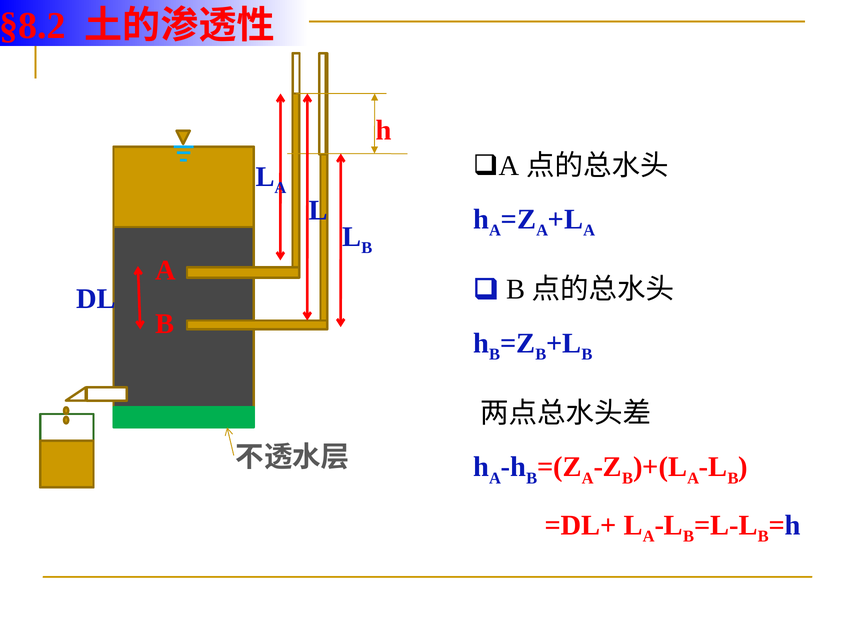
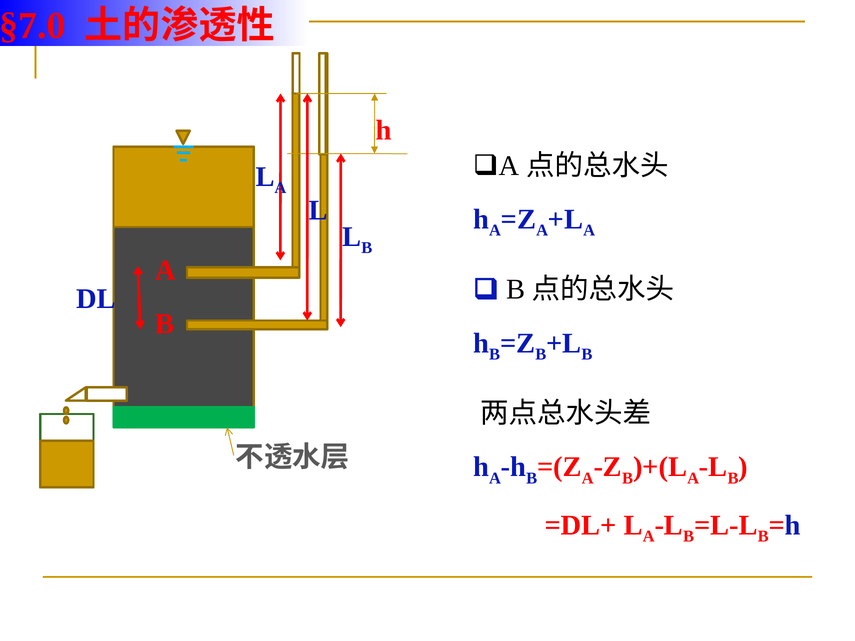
§8.2: §8.2 -> §7.0 (32, 26)
